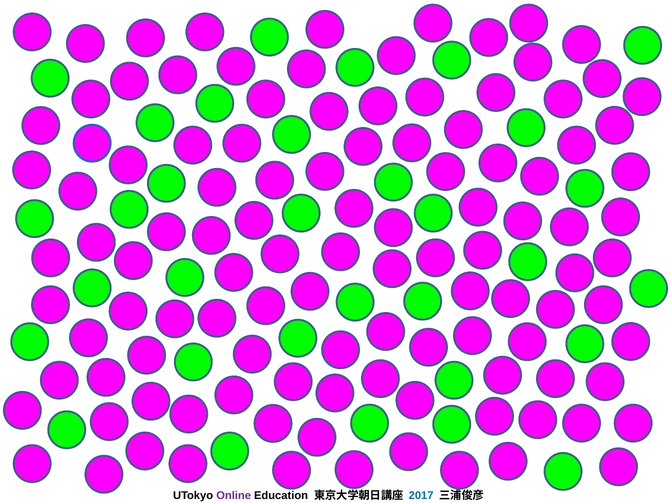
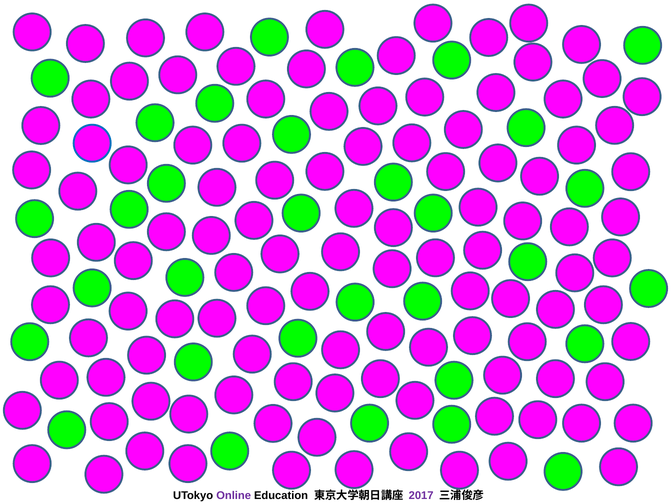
2017 colour: blue -> purple (421, 496)
